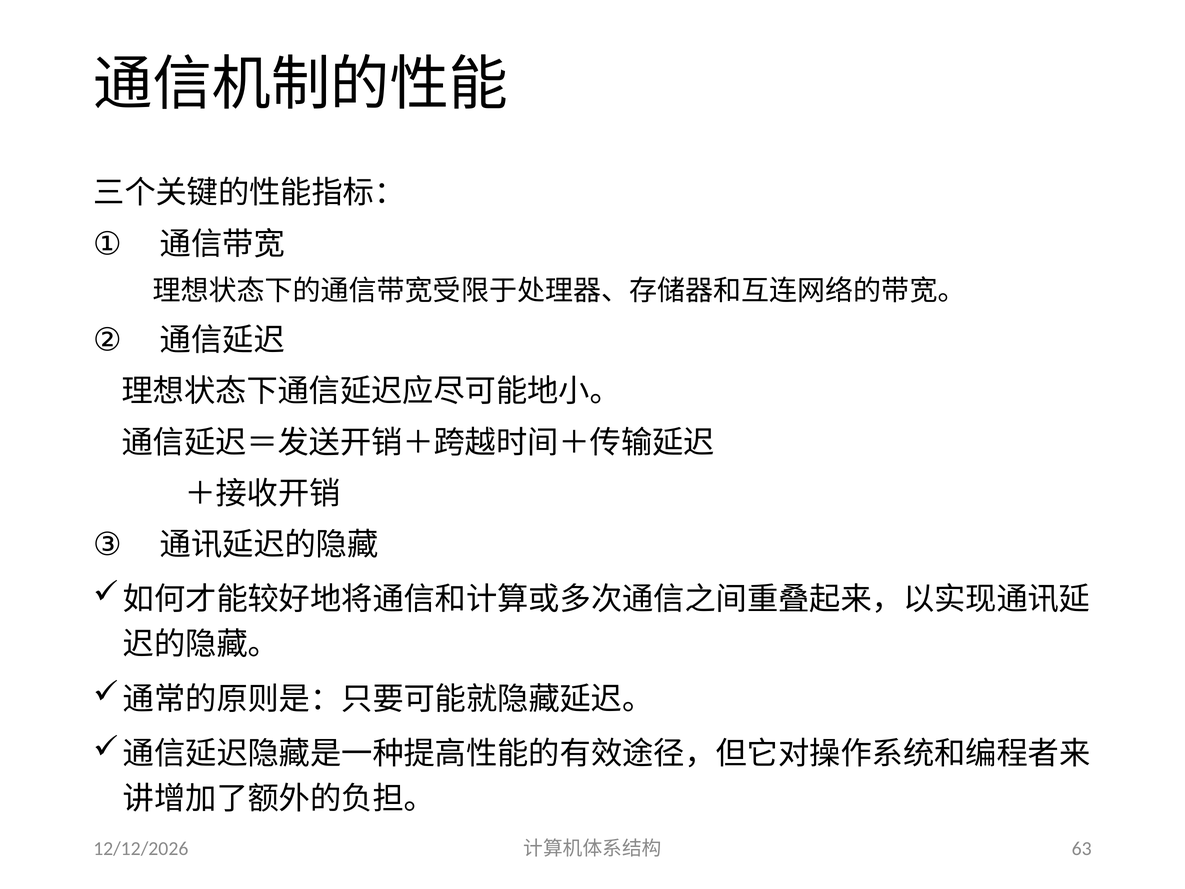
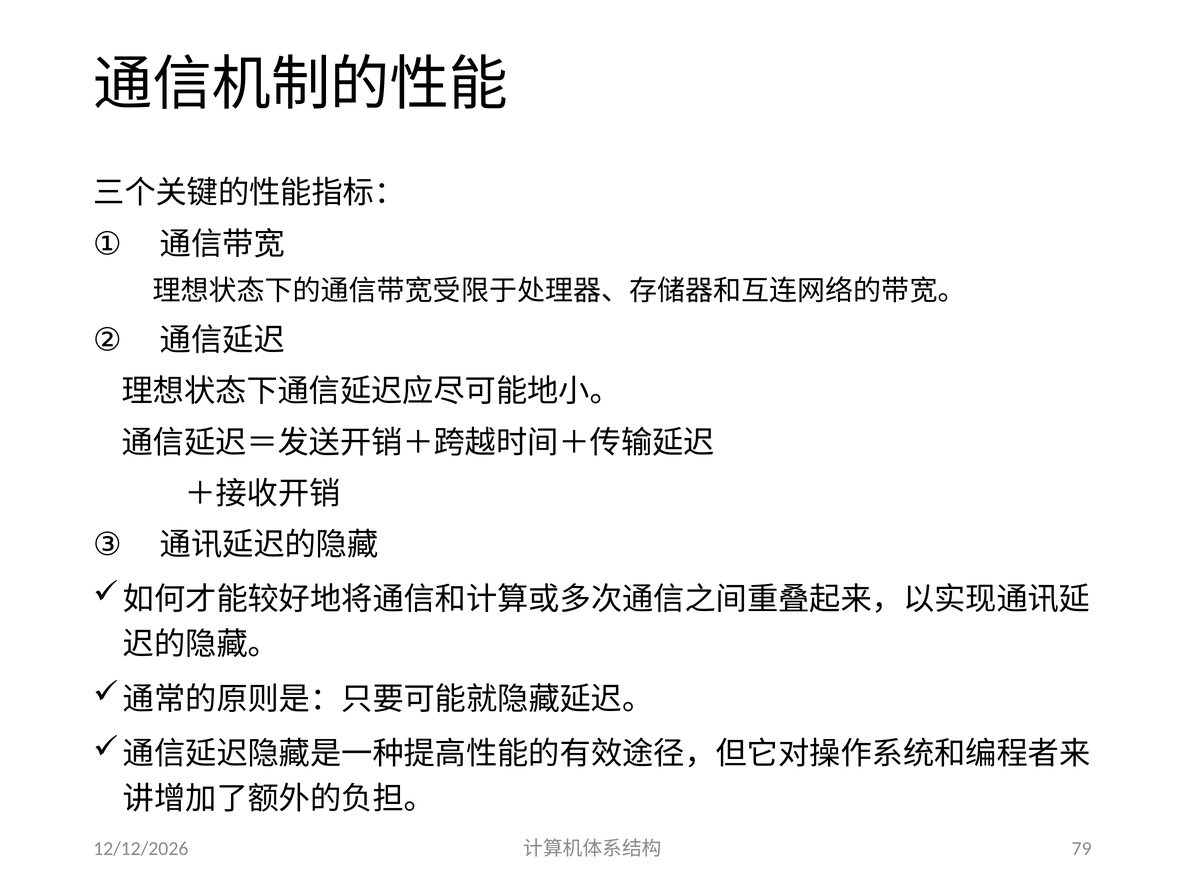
63: 63 -> 79 (1082, 849)
